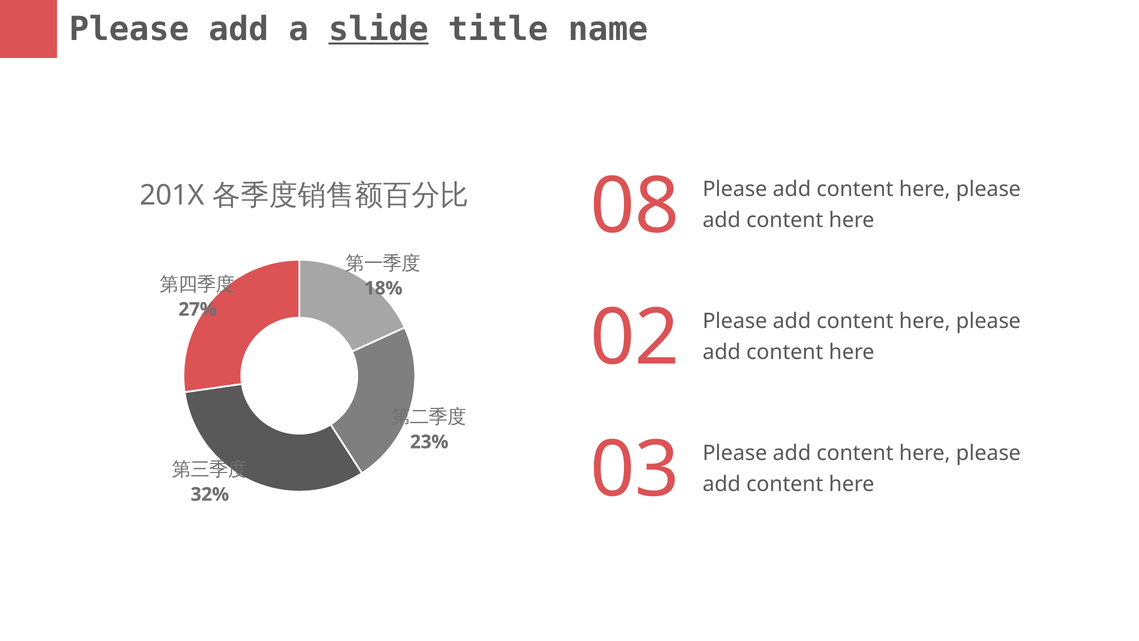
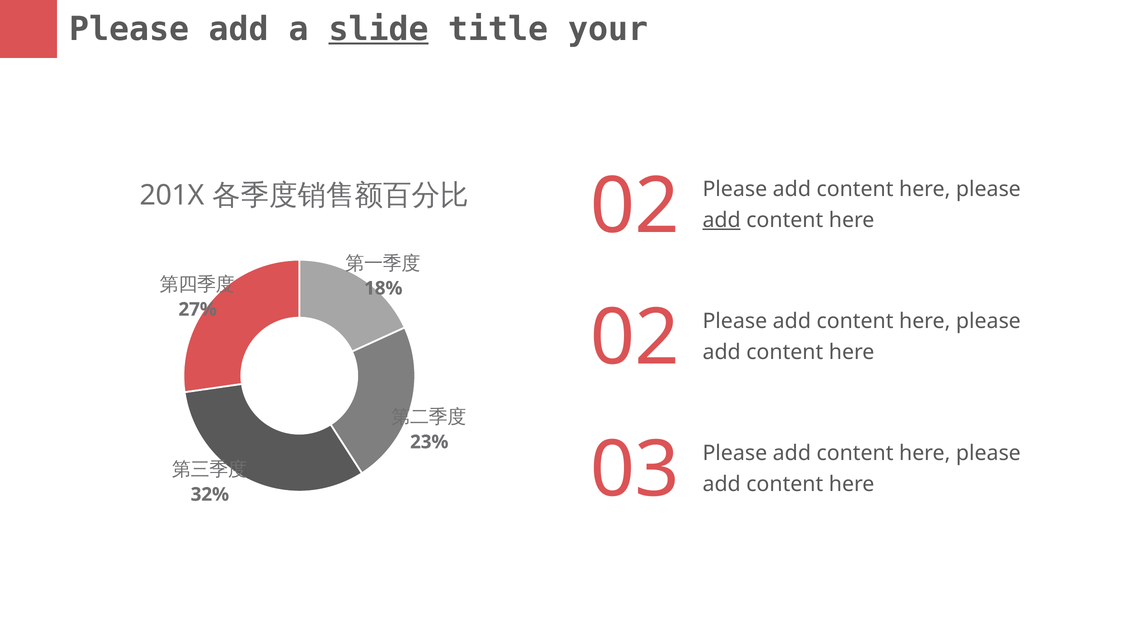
name: name -> your (608, 29)
08: 08 -> 02 (635, 206)
add underline: none -> present (722, 220)
